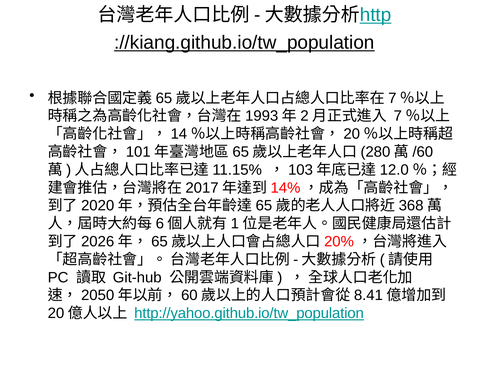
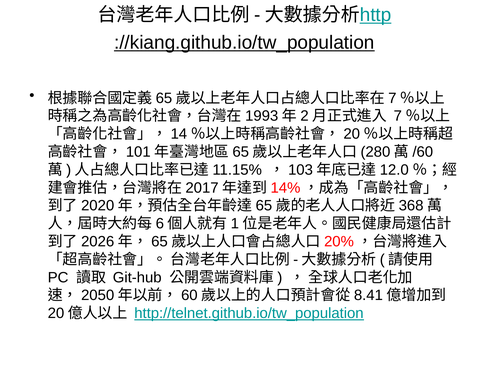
http://yahoo.github.io/tw_population: http://yahoo.github.io/tw_population -> http://telnet.github.io/tw_population (249, 313)
